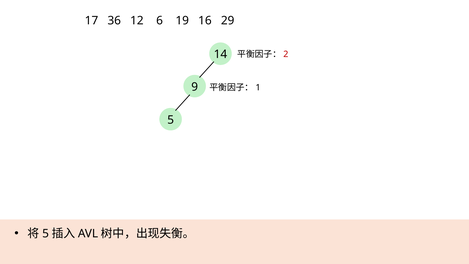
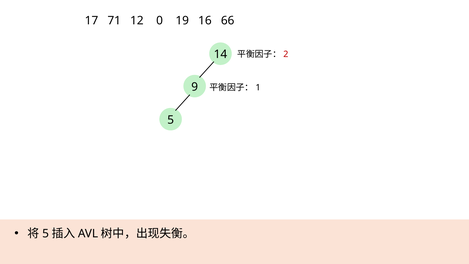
36: 36 -> 71 (114, 21)
6: 6 -> 0 (160, 21)
29: 29 -> 66 (228, 21)
